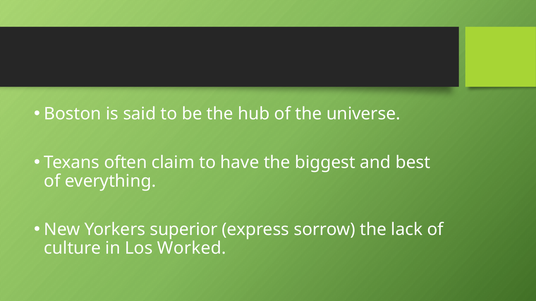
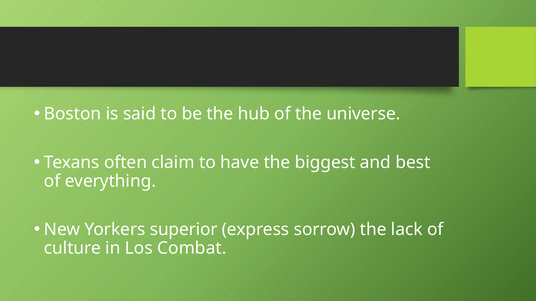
Worked: Worked -> Combat (192, 249)
